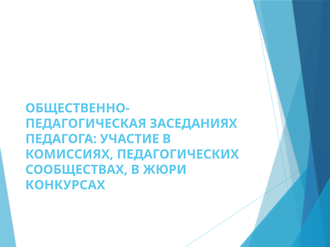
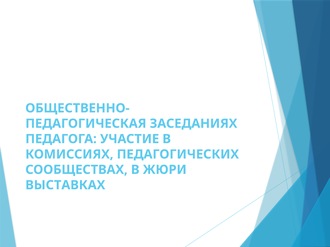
КОНКУРСАХ: КОНКУРСАХ -> ВЫСТАВКАХ (65, 185)
